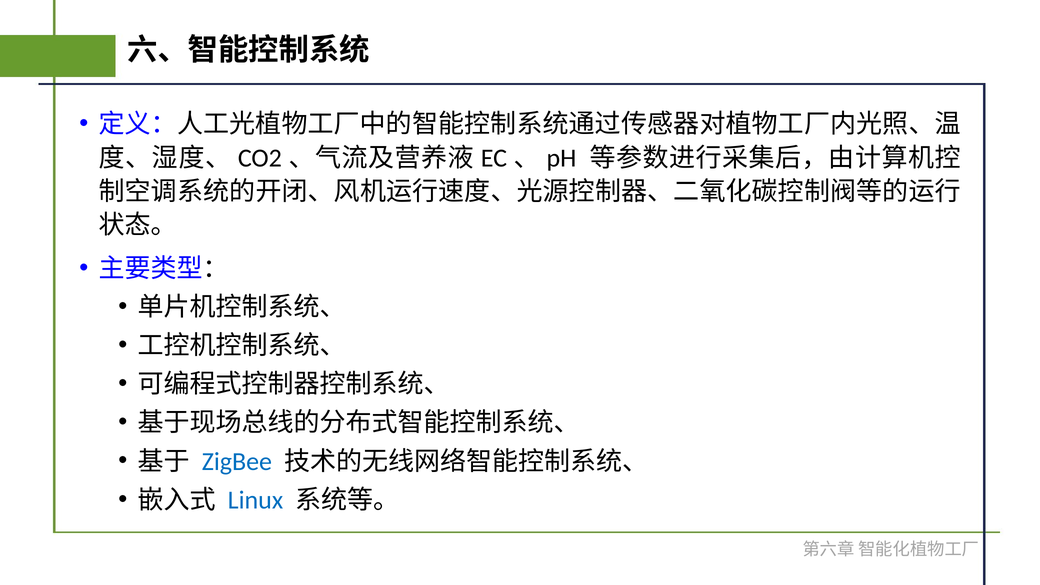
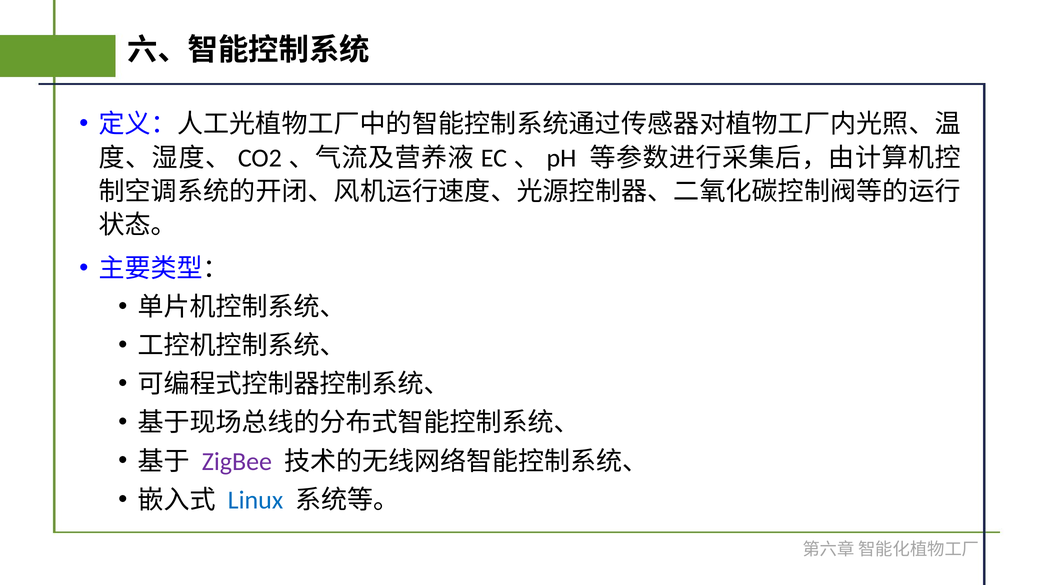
ZigBee colour: blue -> purple (237, 461)
